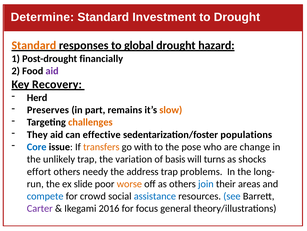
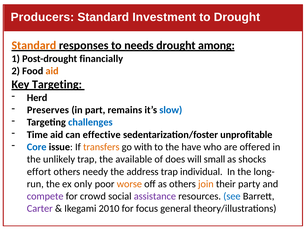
Determine: Determine -> Producers (42, 17)
global: global -> needs (139, 45)
hazard: hazard -> among (216, 45)
aid colour: purple -> orange (52, 71)
Key Recovery: Recovery -> Targeting (57, 84)
slow colour: orange -> blue (171, 110)
challenges colour: orange -> blue (90, 122)
They: They -> Time (37, 134)
populations: populations -> unprofitable (246, 134)
pose: pose -> have (191, 147)
change: change -> offered (255, 147)
variation: variation -> available (134, 159)
basis: basis -> does (175, 159)
turns: turns -> small (214, 159)
problems: problems -> individual (201, 171)
slide: slide -> only (83, 183)
join colour: blue -> orange (206, 183)
areas: areas -> party (249, 183)
compete colour: blue -> purple (45, 196)
assistance colour: blue -> purple (155, 196)
2016: 2016 -> 2010 (109, 208)
